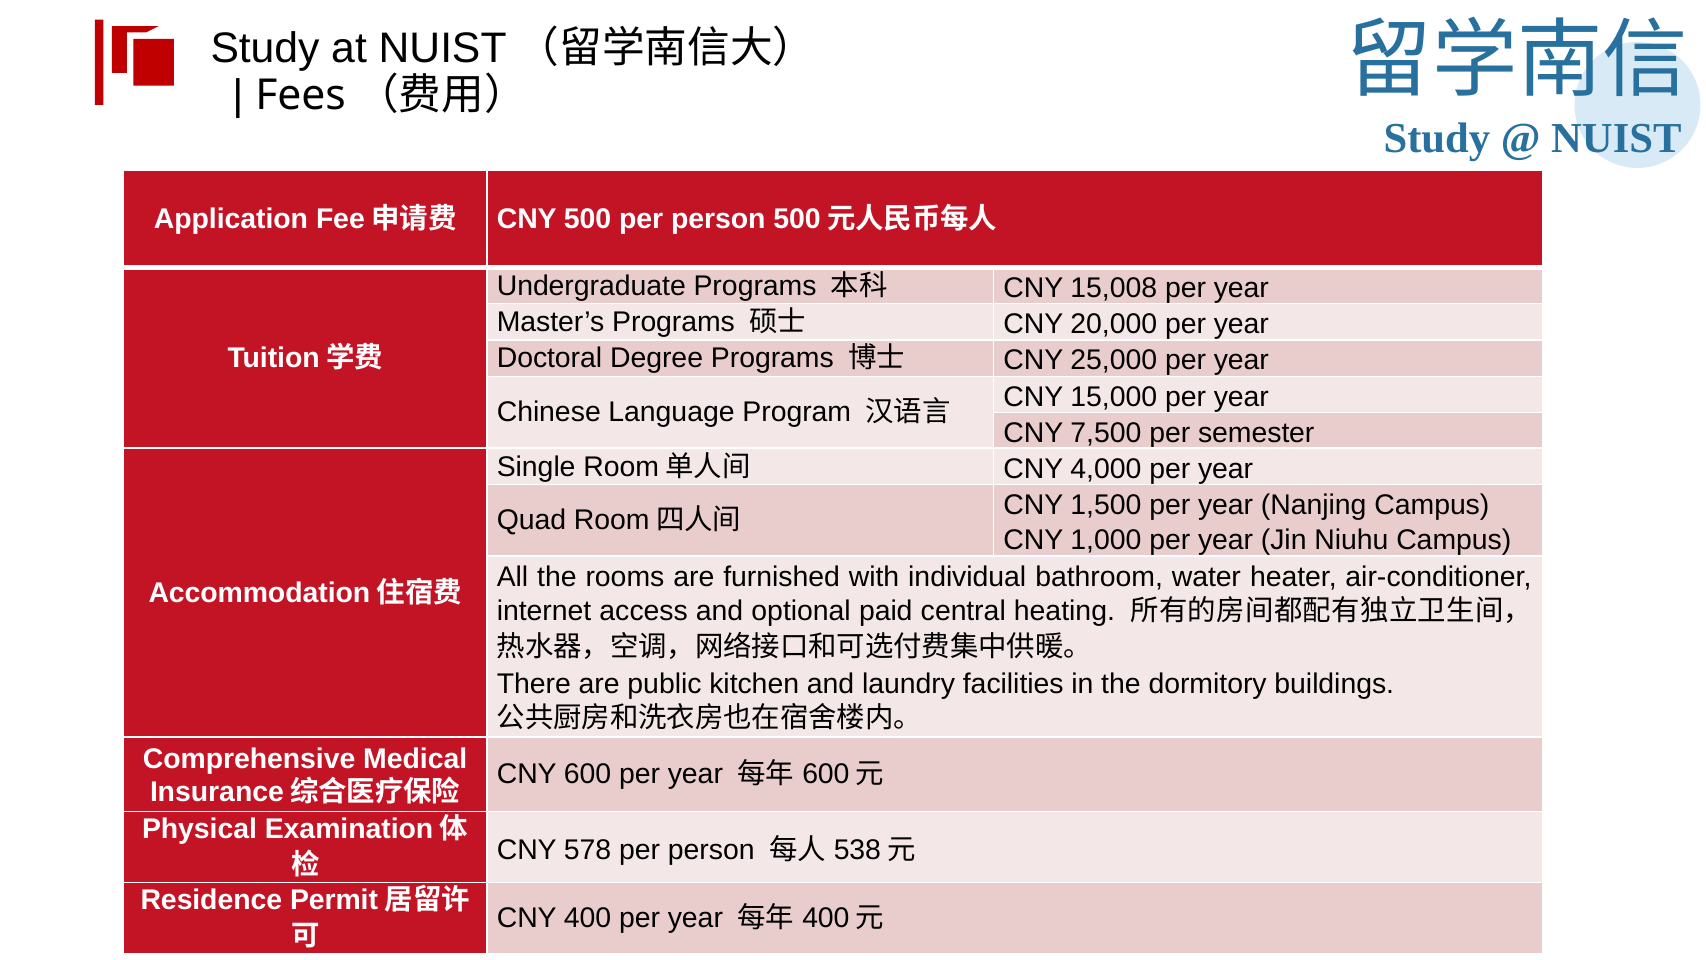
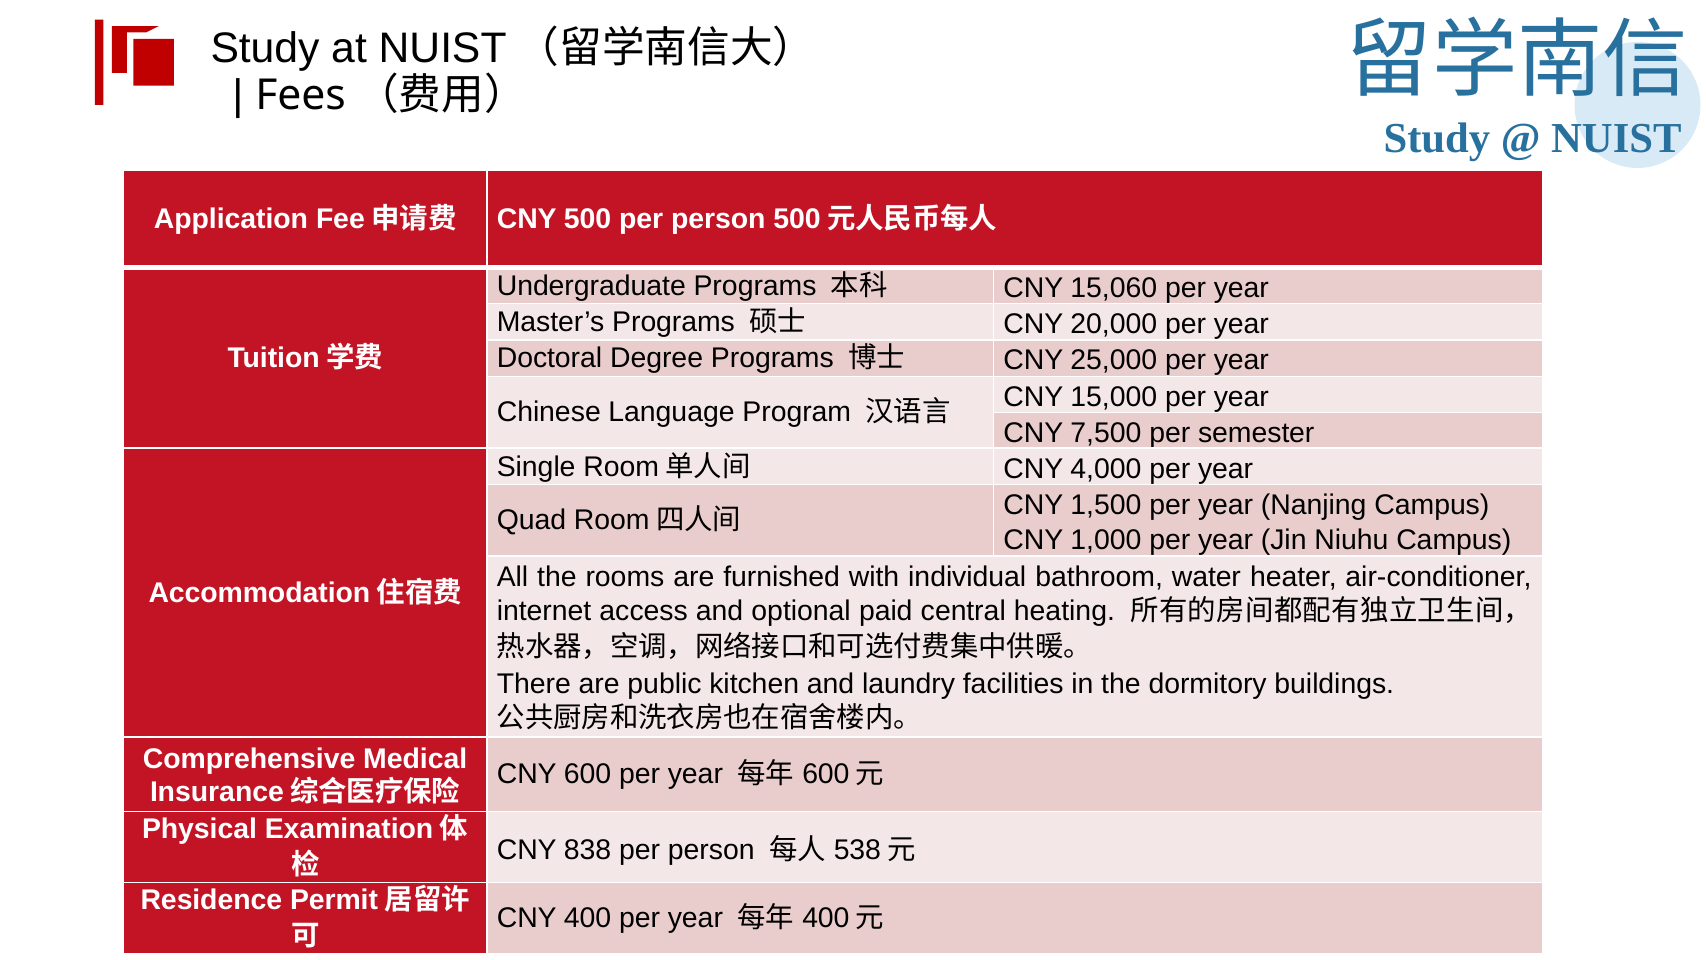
15,008: 15,008 -> 15,060 (1114, 288)
578: 578 -> 838 (588, 850)
